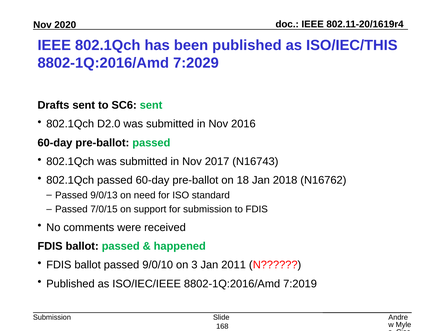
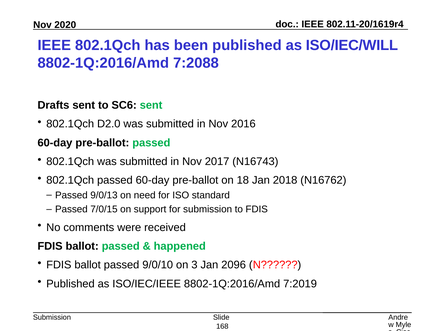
ISO/IEC/THIS: ISO/IEC/THIS -> ISO/IEC/WILL (352, 45)
7:2029: 7:2029 -> 7:2088 (196, 63)
2011: 2011 -> 2096 (234, 265)
